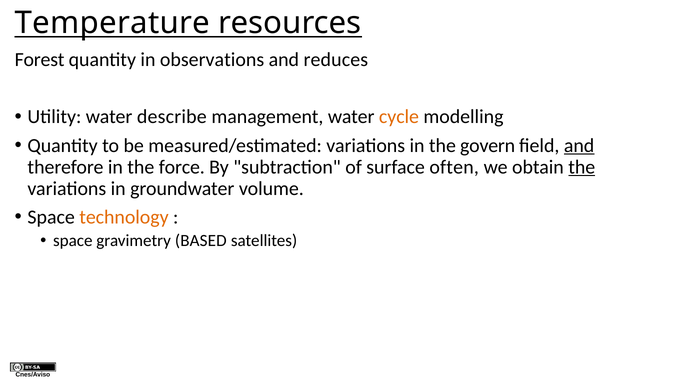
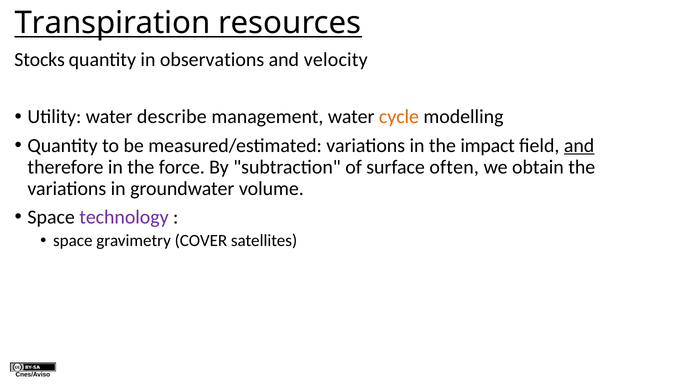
Temperature: Temperature -> Transpiration (113, 23)
Forest: Forest -> Stocks (40, 60)
reduces: reduces -> velocity (336, 60)
govern: govern -> impact (488, 145)
the underline: present -> none (582, 167)
technology colour: orange -> purple (124, 217)
BASED: BASED -> COVER (201, 240)
